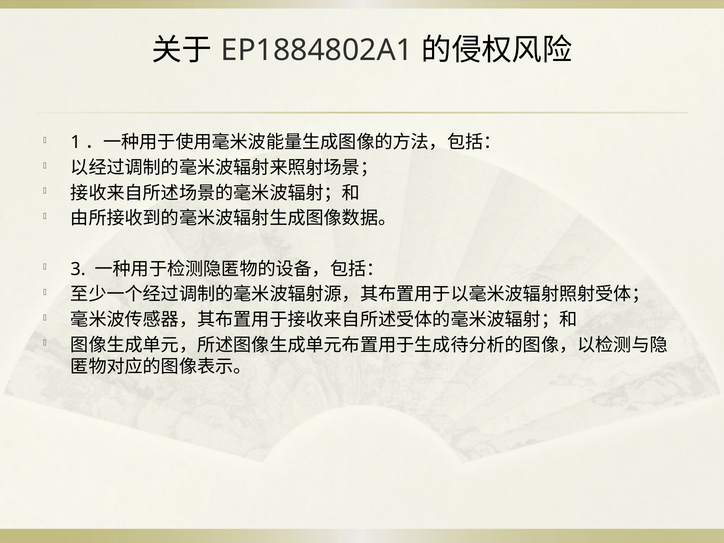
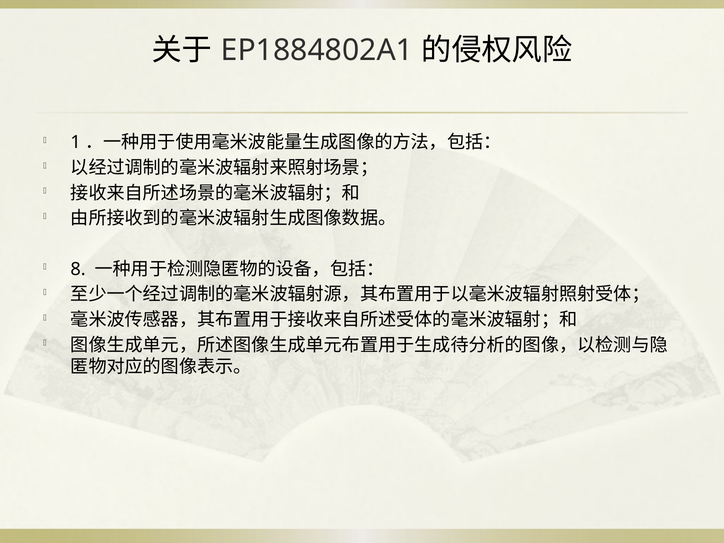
3: 3 -> 8 (78, 269)
